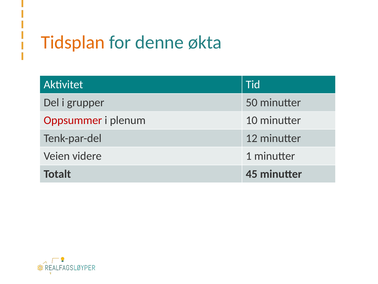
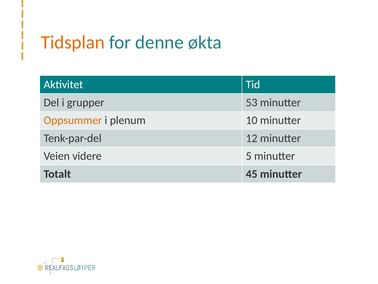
50: 50 -> 53 (252, 102)
Oppsummer colour: red -> orange (73, 120)
1: 1 -> 5 (249, 156)
